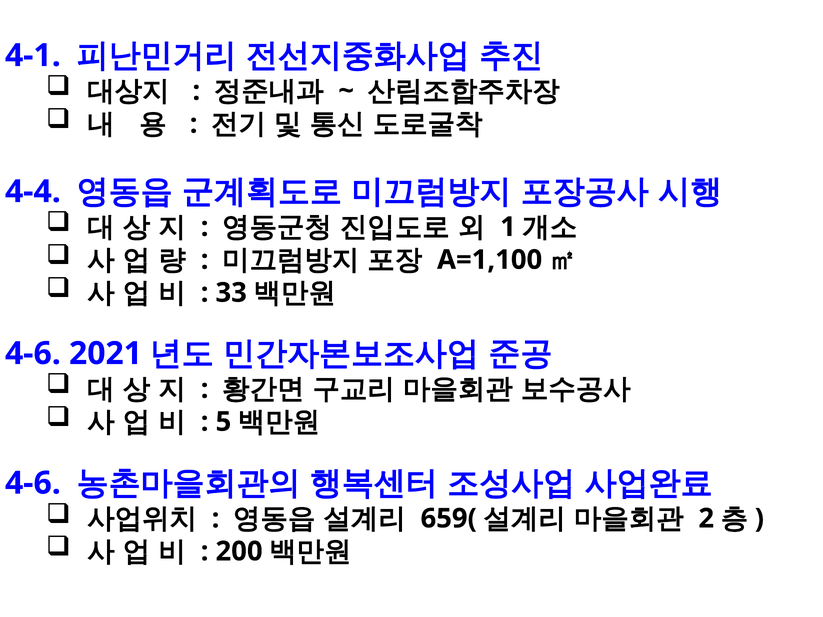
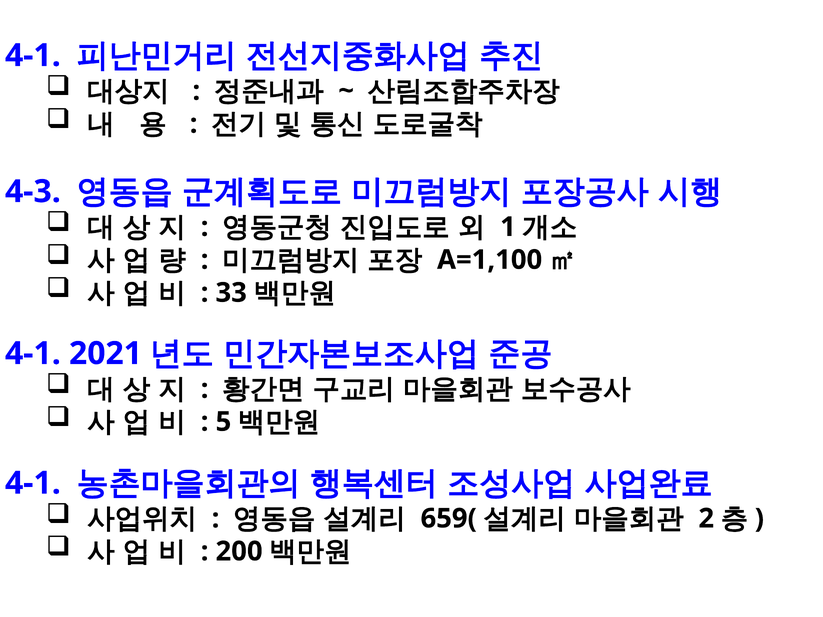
4-4: 4-4 -> 4-3 (33, 192)
4-6: 4-6 -> 4-1 (33, 354)
4-6: 4-6 -> 4-1 (33, 483)
